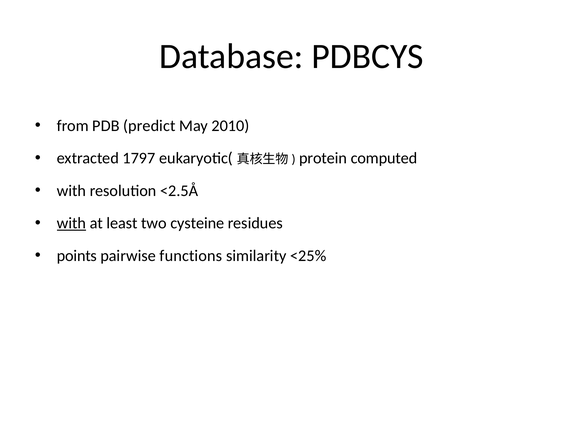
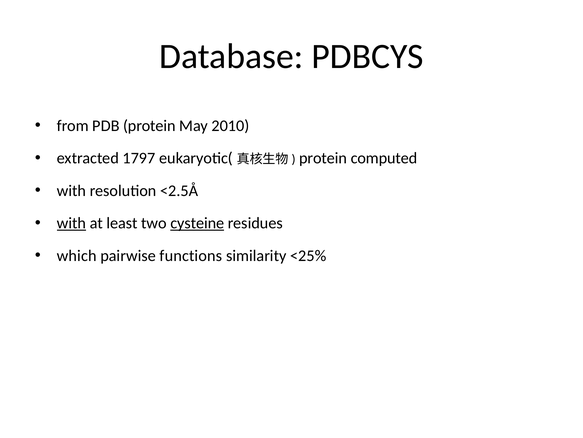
PDB predict: predict -> protein (149, 126)
cysteine underline: none -> present (197, 223)
points: points -> which (77, 255)
